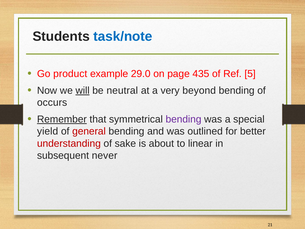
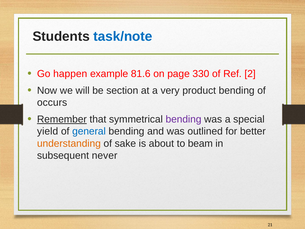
product: product -> happen (70, 74)
29.0: 29.0 -> 81.6 (141, 74)
435: 435 -> 330 (201, 74)
5: 5 -> 2 (250, 74)
will underline: present -> none (83, 91)
neutral: neutral -> section (122, 91)
beyond: beyond -> product (199, 91)
general colour: red -> blue (89, 131)
understanding colour: red -> orange (69, 143)
linear: linear -> beam (200, 143)
